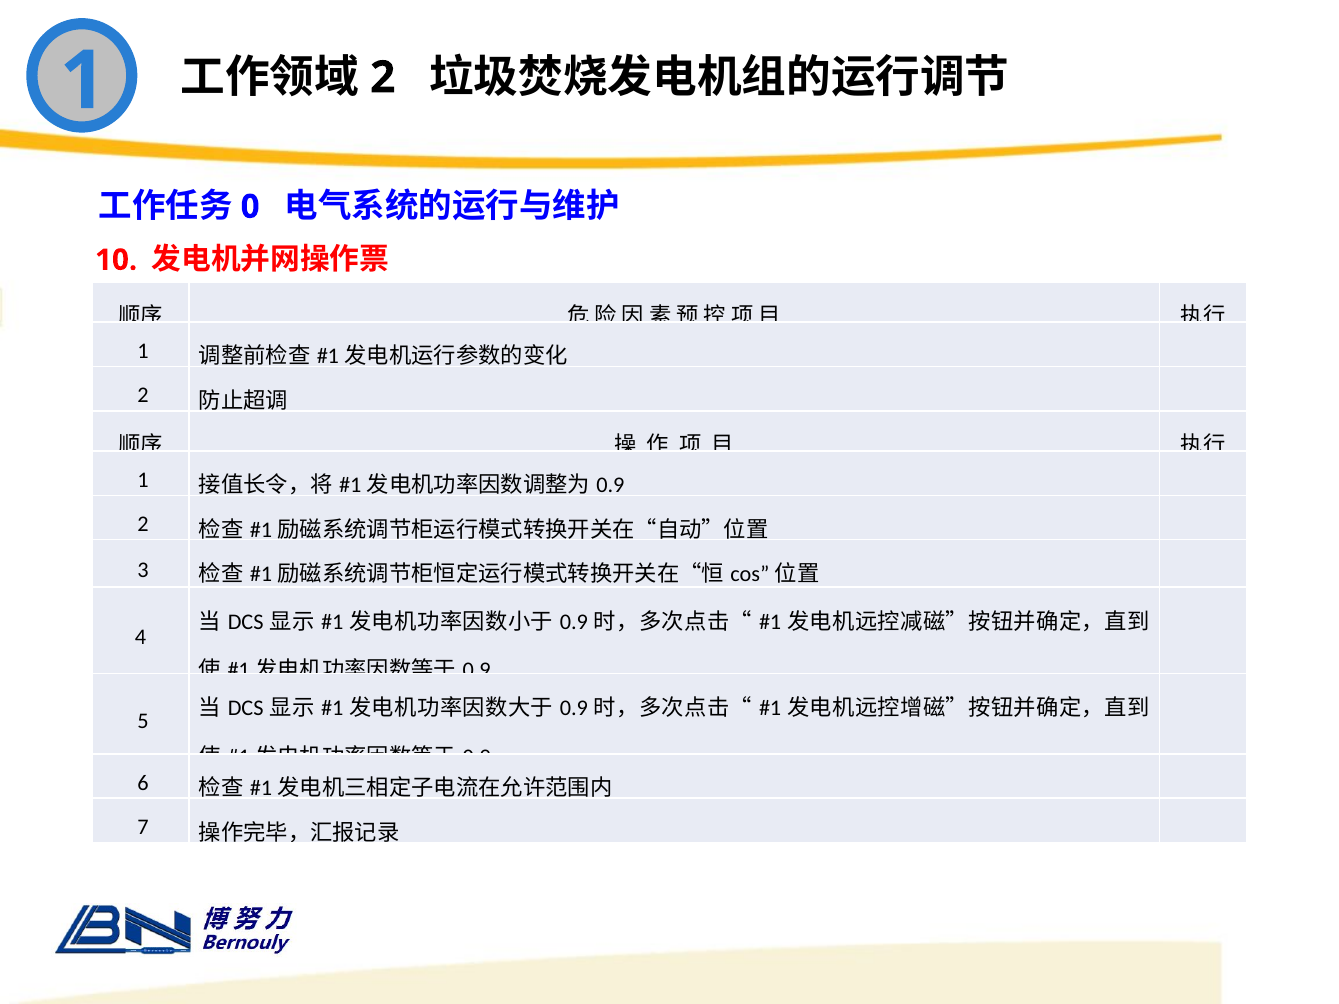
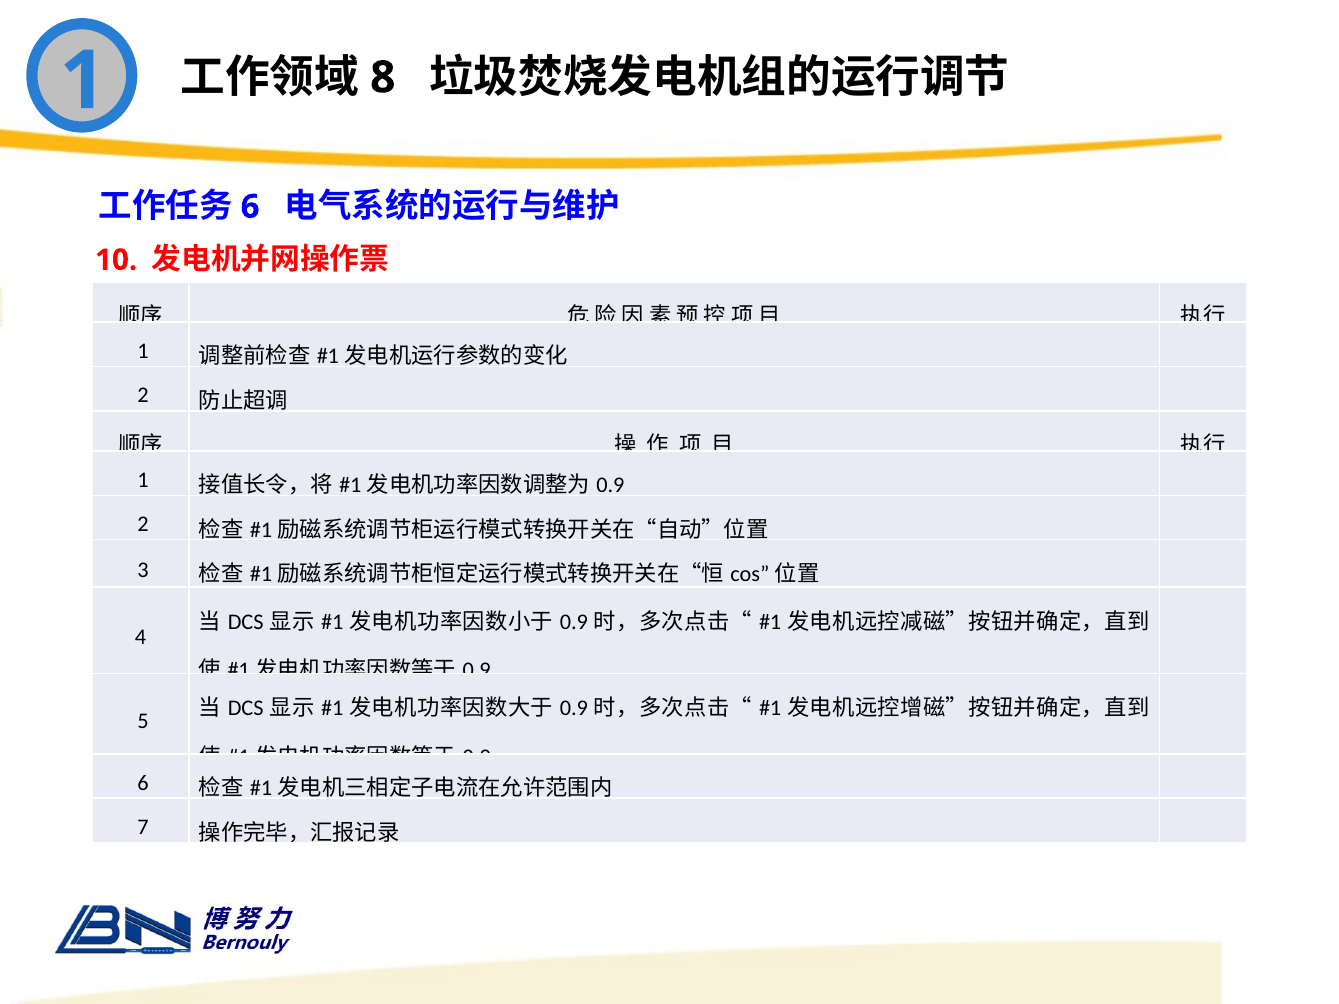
2: 2 -> 8 (383, 78)
0: 0 -> 6 (250, 207)
